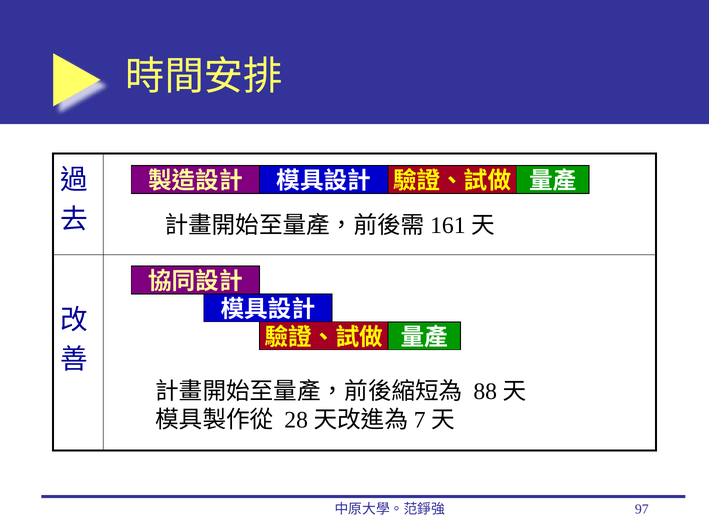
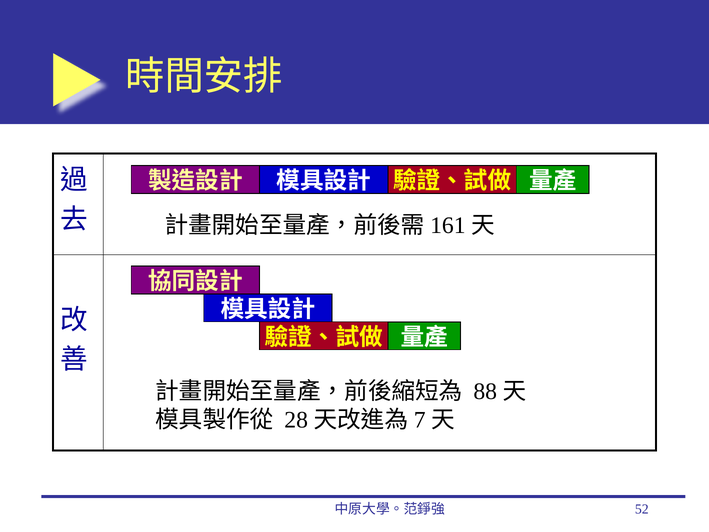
97: 97 -> 52 (642, 509)
